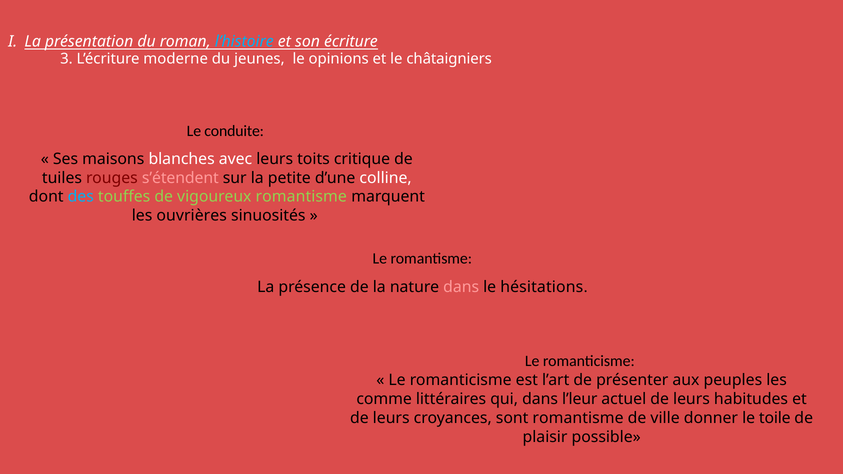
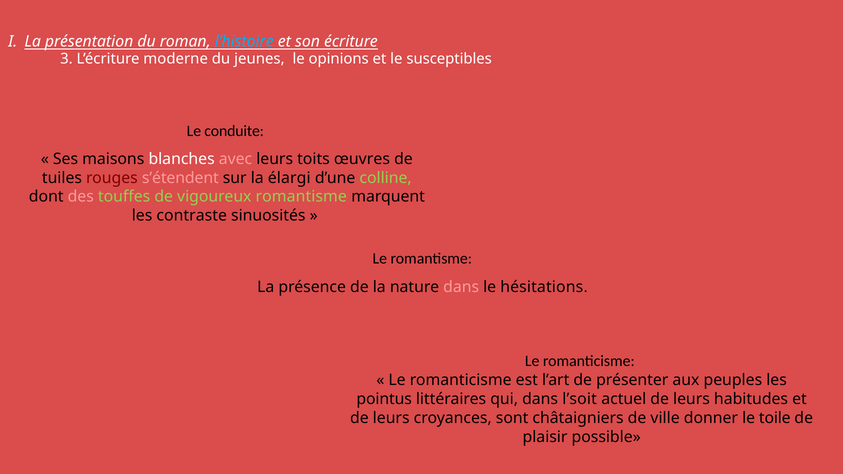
châtaigniers: châtaigniers -> susceptibles (449, 59)
avec colour: white -> pink (235, 159)
critique: critique -> œuvres (362, 159)
petite: petite -> élargi (289, 178)
colline colour: white -> light green (386, 178)
des colour: light blue -> pink (81, 197)
ouvrières: ouvrières -> contraste (192, 216)
comme: comme -> pointus (384, 399)
l’leur: l’leur -> l’soit (580, 399)
sont romantisme: romantisme -> châtaigniers (578, 418)
